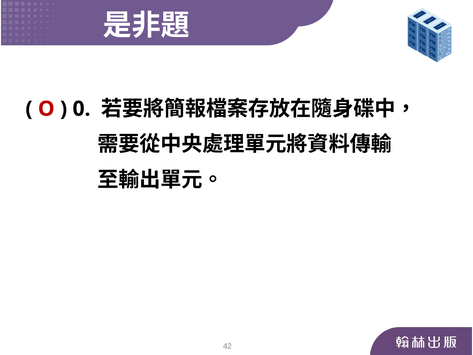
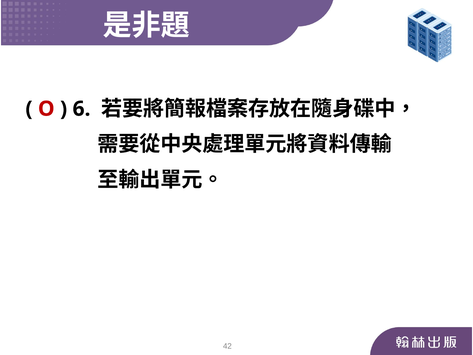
0: 0 -> 6 (82, 109)
